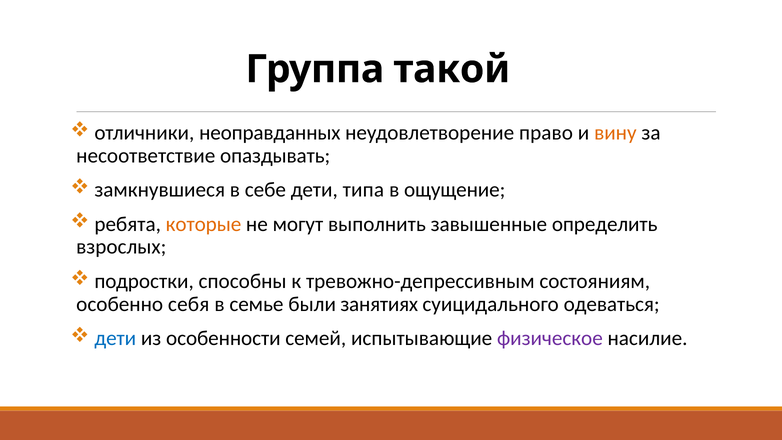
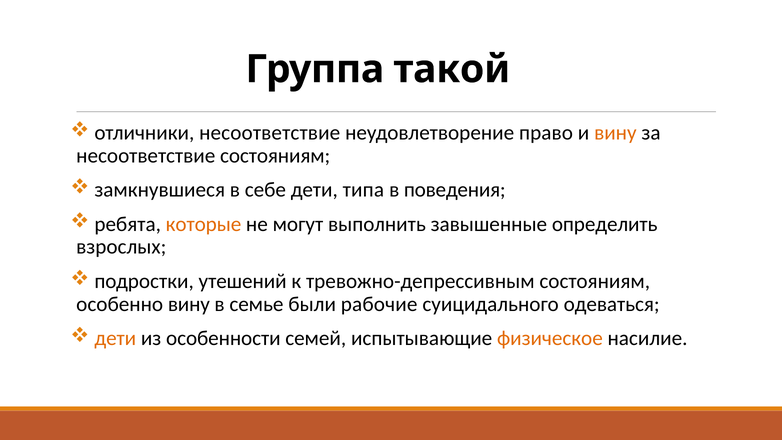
отличники неоправданных: неоправданных -> несоответствие (270, 133)
несоответствие опаздывать: опаздывать -> состояниям (275, 155)
ощущение: ощущение -> поведения (455, 190)
способны: способны -> утешений (243, 281)
особенно себя: себя -> вину (189, 304)
занятиях: занятиях -> рабочие (379, 304)
дети colour: blue -> orange (115, 338)
физическое colour: purple -> orange (550, 338)
